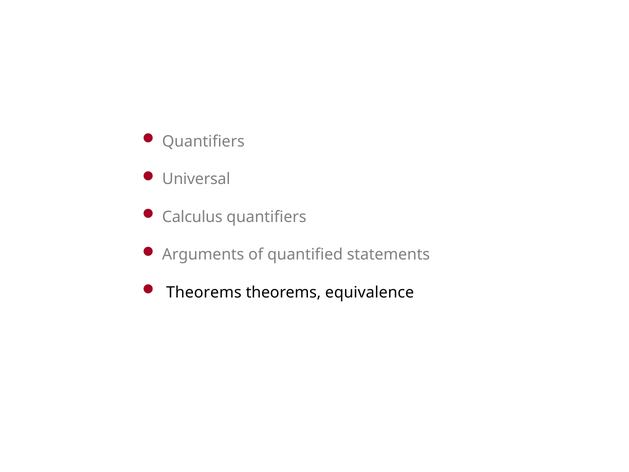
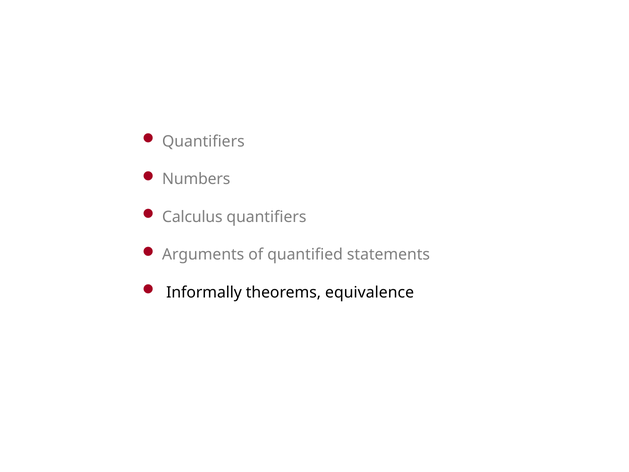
Universal: Universal -> Numbers (196, 179)
Theorems: Theorems -> Informally (204, 292)
